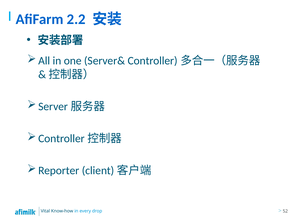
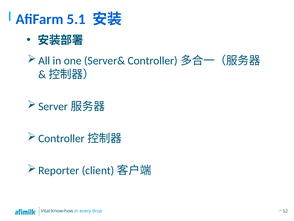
2.2: 2.2 -> 5.1 (76, 19)
